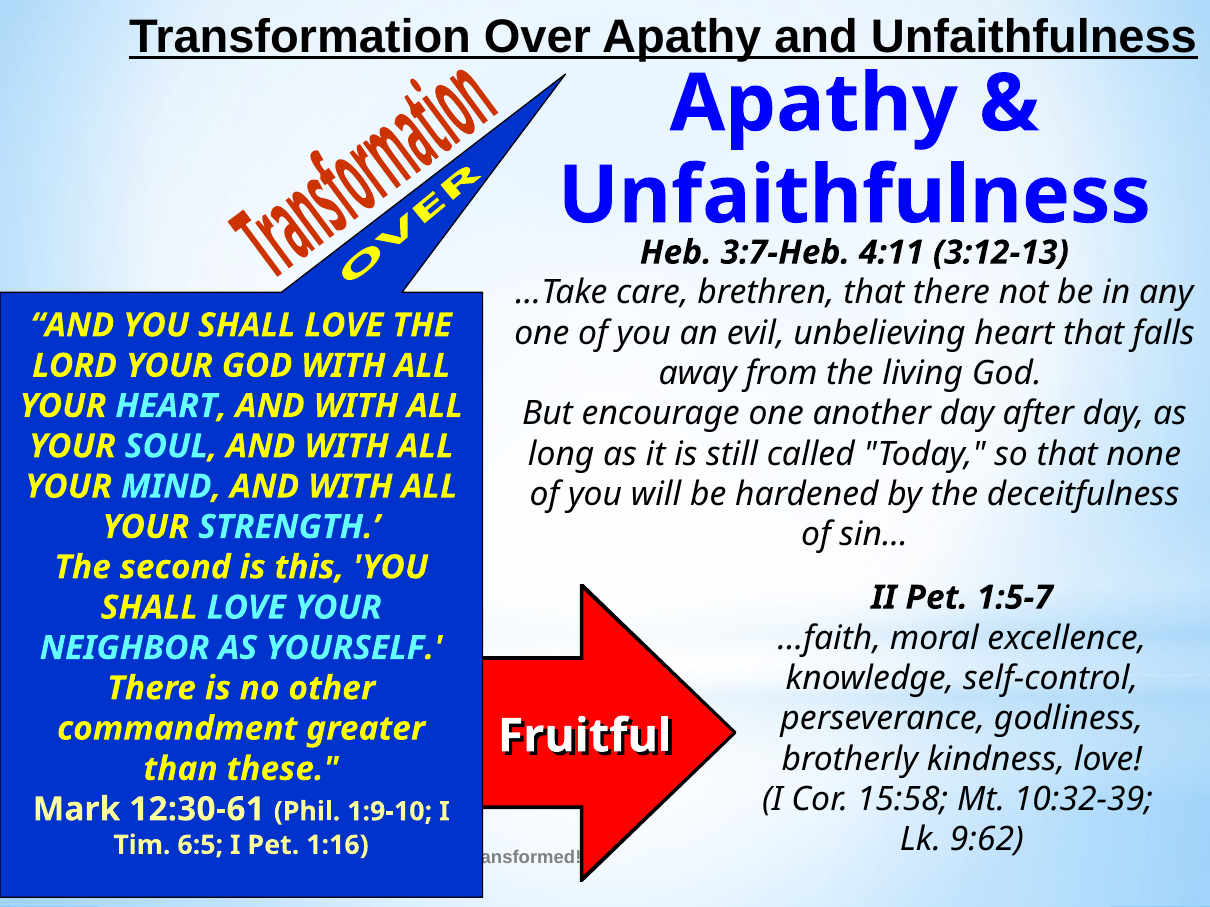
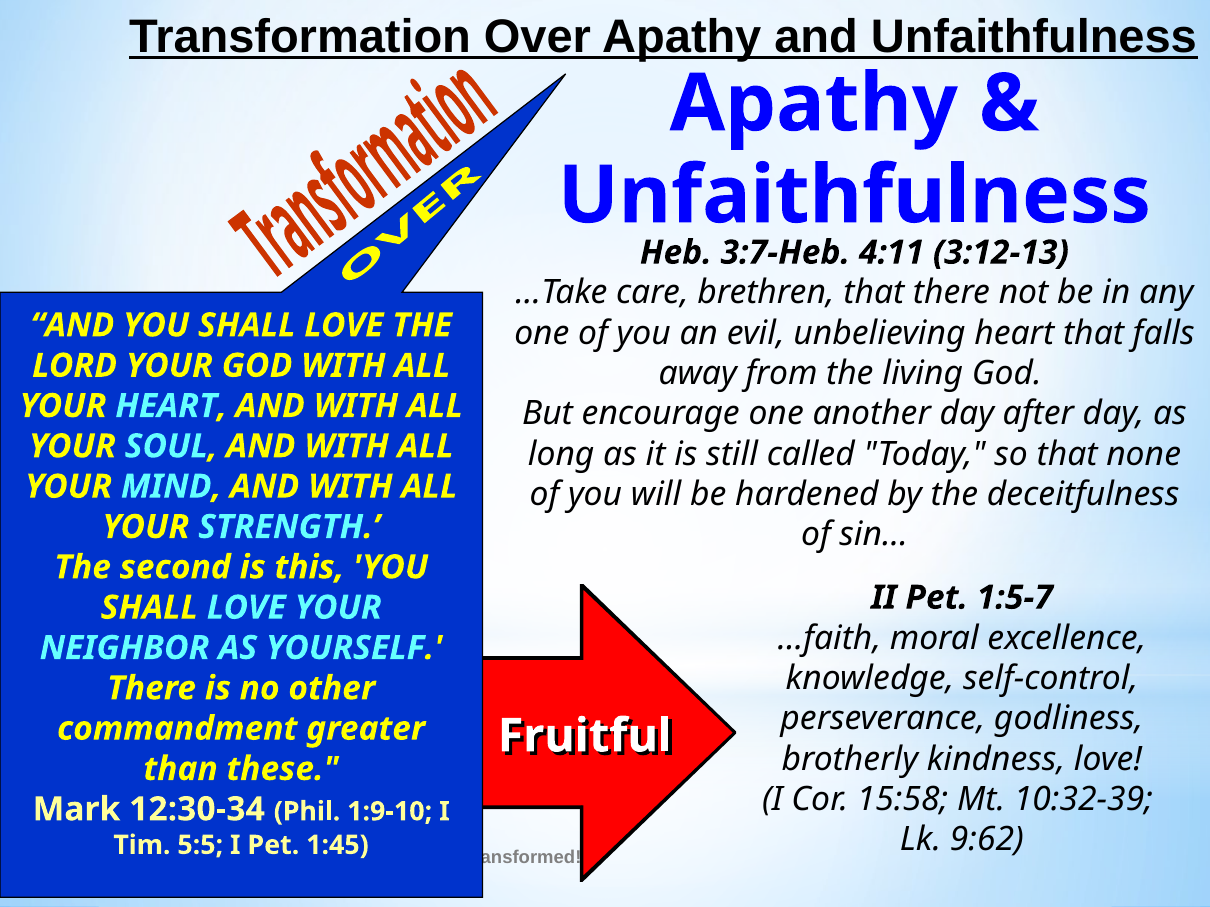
12:30-61: 12:30-61 -> 12:30-34 (197, 810)
6:5: 6:5 -> 5:5 (200, 846)
1:16: 1:16 -> 1:45 (337, 846)
